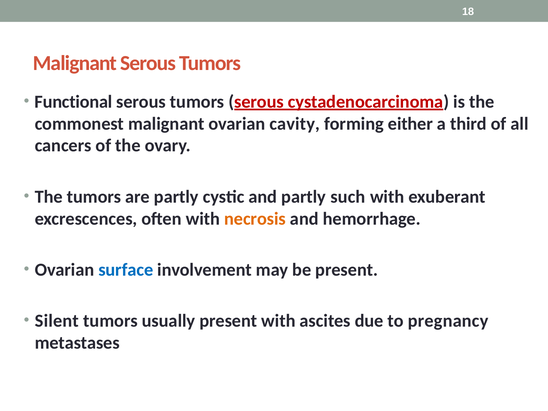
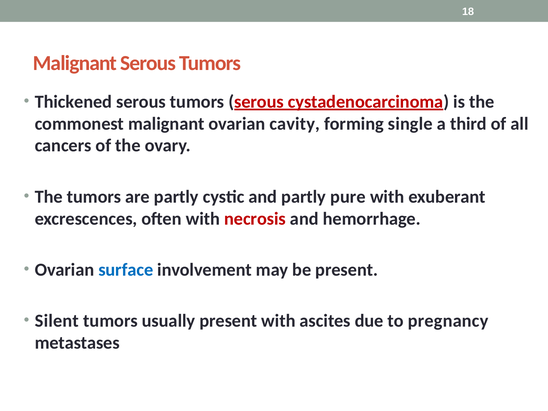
Functional: Functional -> Thickened (73, 102)
either: either -> single (410, 124)
such: such -> pure (348, 197)
necrosis colour: orange -> red (255, 219)
